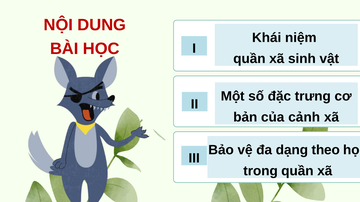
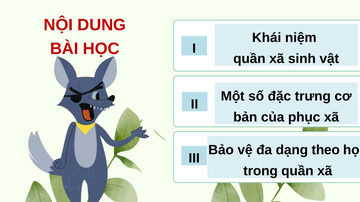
cảnh: cảnh -> phục (304, 118)
